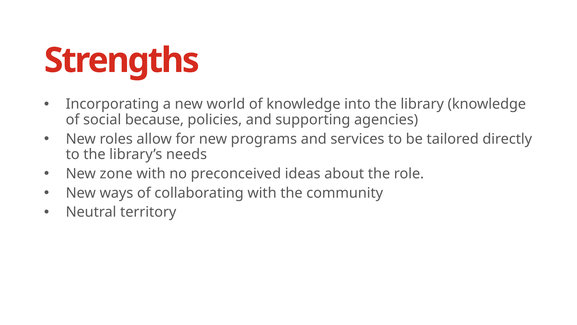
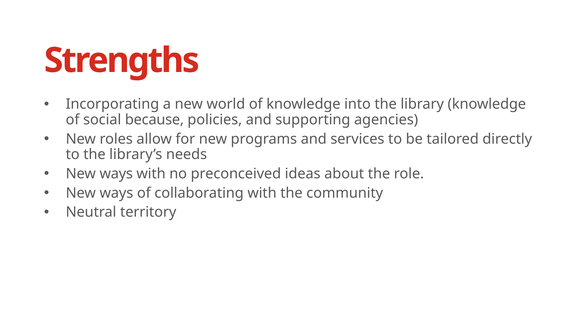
zone: zone -> ways (116, 174)
